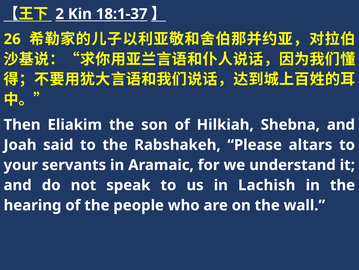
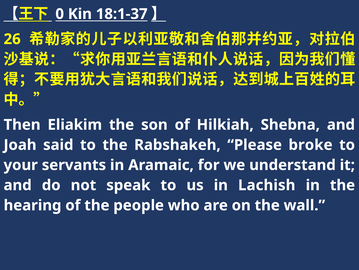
2: 2 -> 0 (60, 14)
altars: altars -> broke (311, 145)
